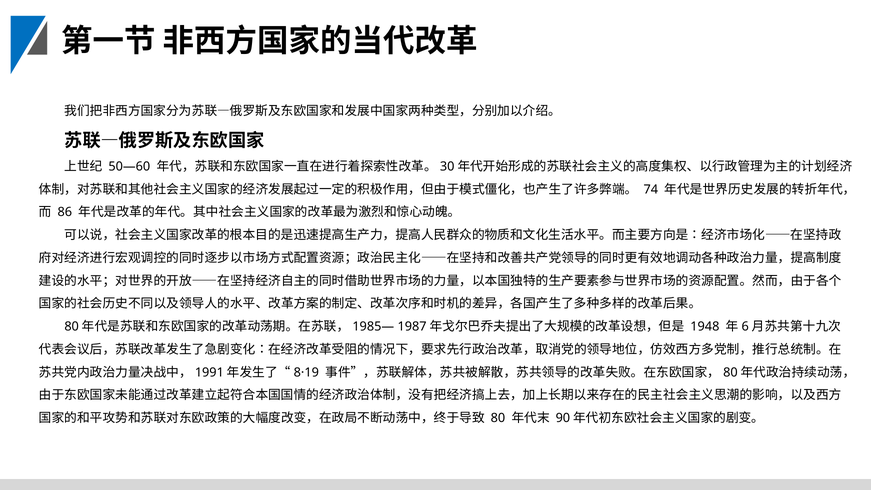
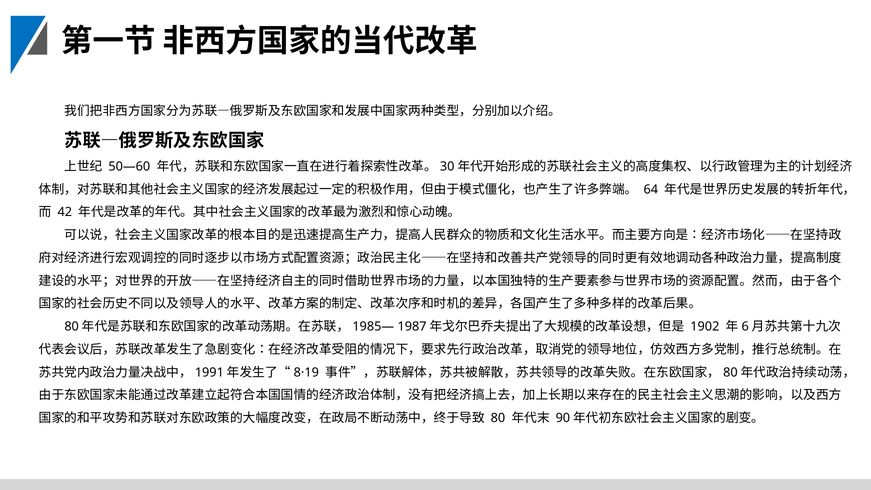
74: 74 -> 64 (651, 189)
86: 86 -> 42 (65, 212)
1948: 1948 -> 1902 (705, 327)
